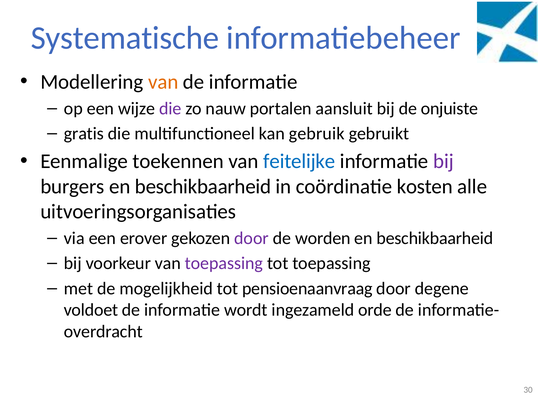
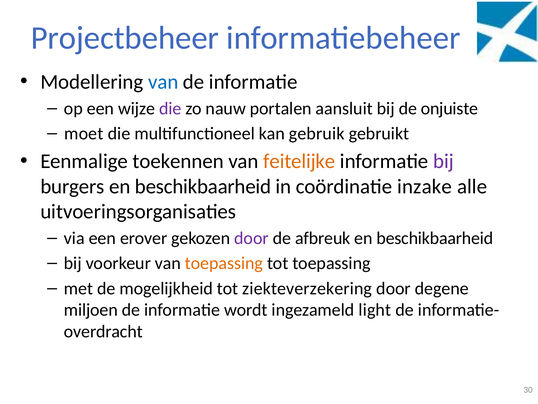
Systematische: Systematische -> Projectbeheer (125, 38)
van colour: orange -> blue (163, 82)
gratis: gratis -> moet (84, 133)
feitelijke colour: blue -> orange (299, 161)
kosten: kosten -> inzake (425, 186)
worden: worden -> afbreuk (323, 238)
toepassing colour: purple -> orange (224, 263)
pensioenaanvraag: pensioenaanvraag -> ziekteverzekering (307, 288)
voldoet: voldoet -> miljoen (91, 310)
orde: orde -> light (375, 310)
